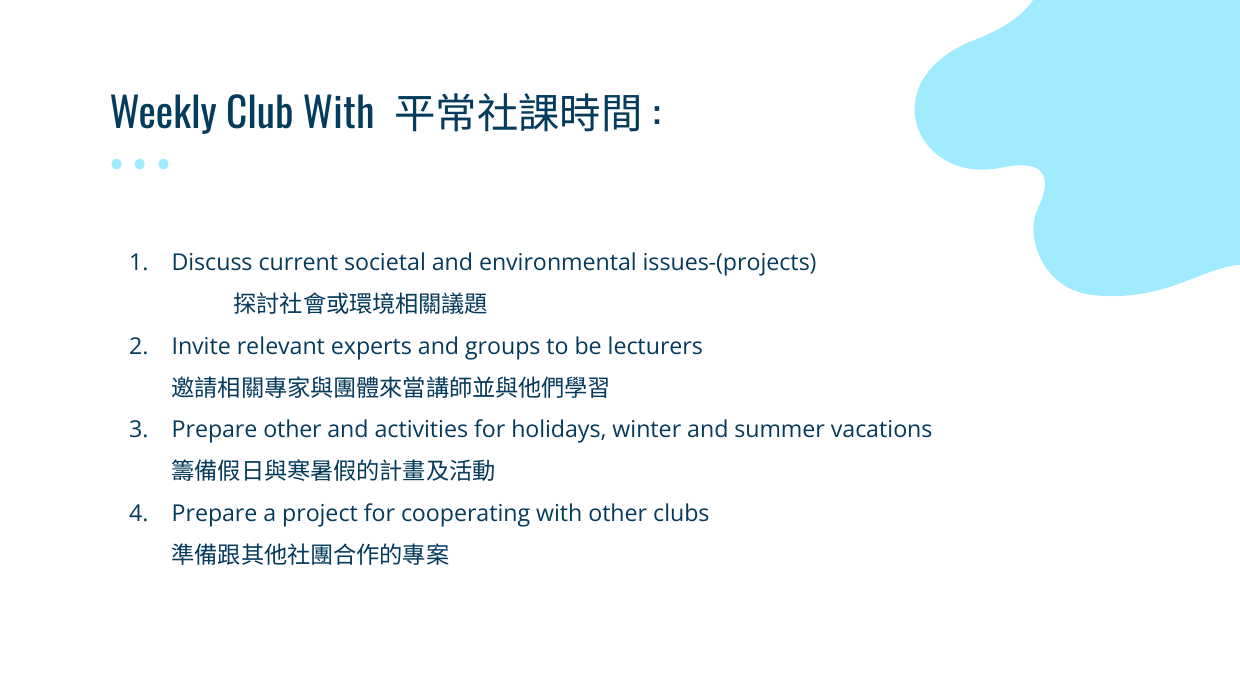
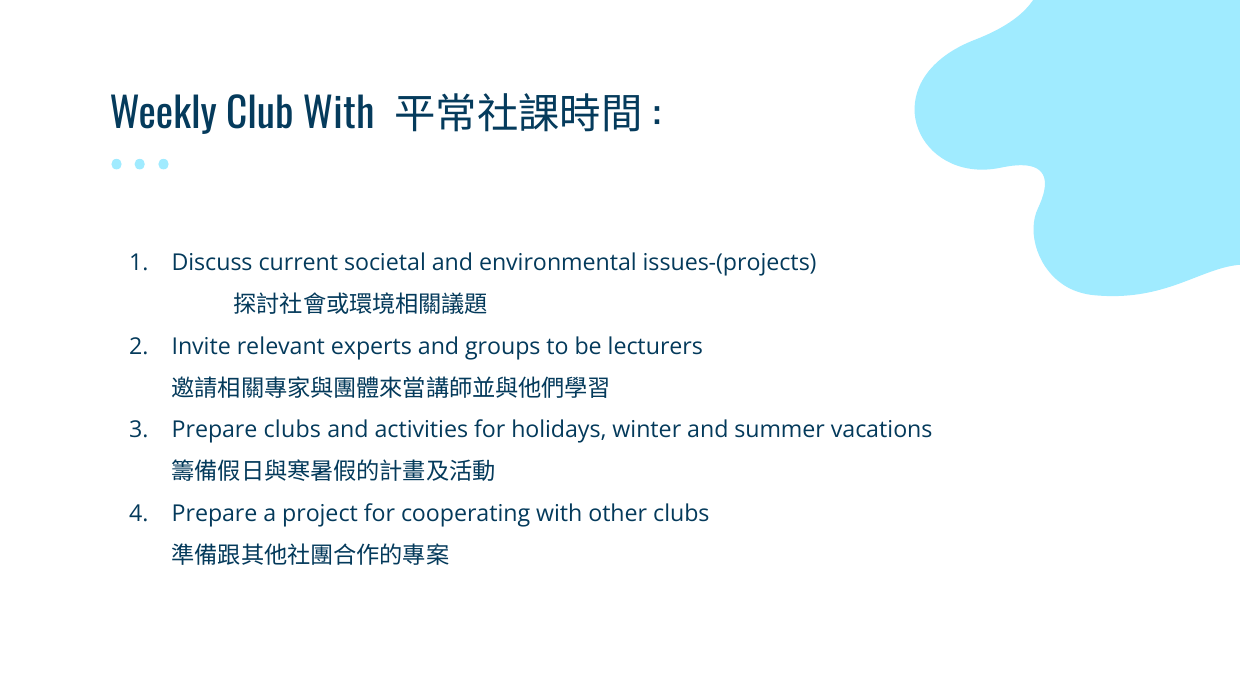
Prepare other: other -> clubs (292, 431)
